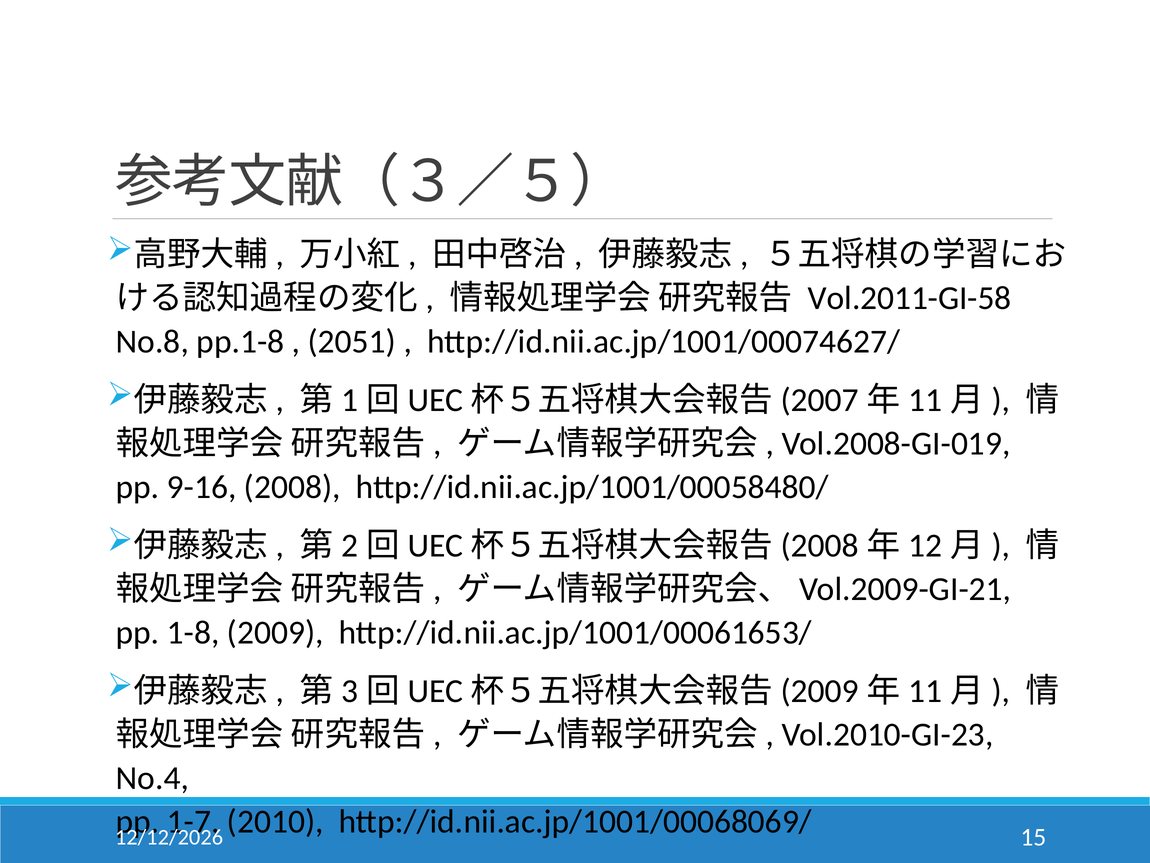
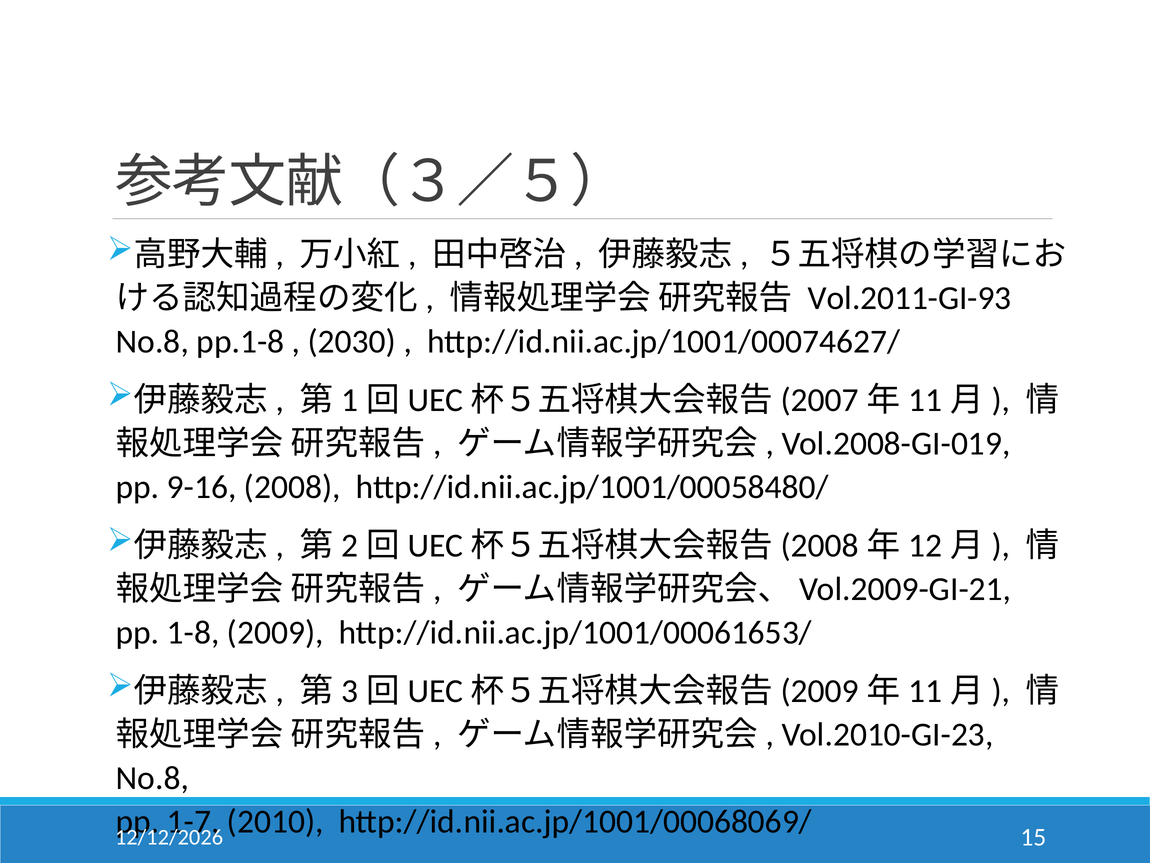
Vol.2011-GI-58: Vol.2011-GI-58 -> Vol.2011-GI-93 (910, 298)
2051: 2051 -> 2030 (352, 341)
No.4: No.4 -> No.8 (152, 778)
